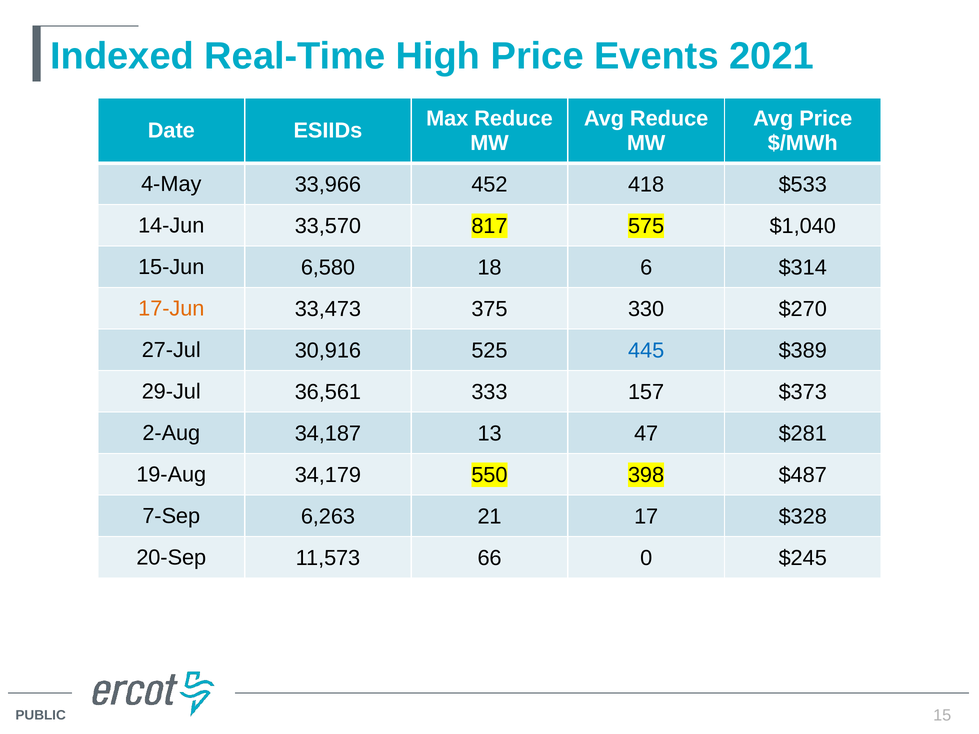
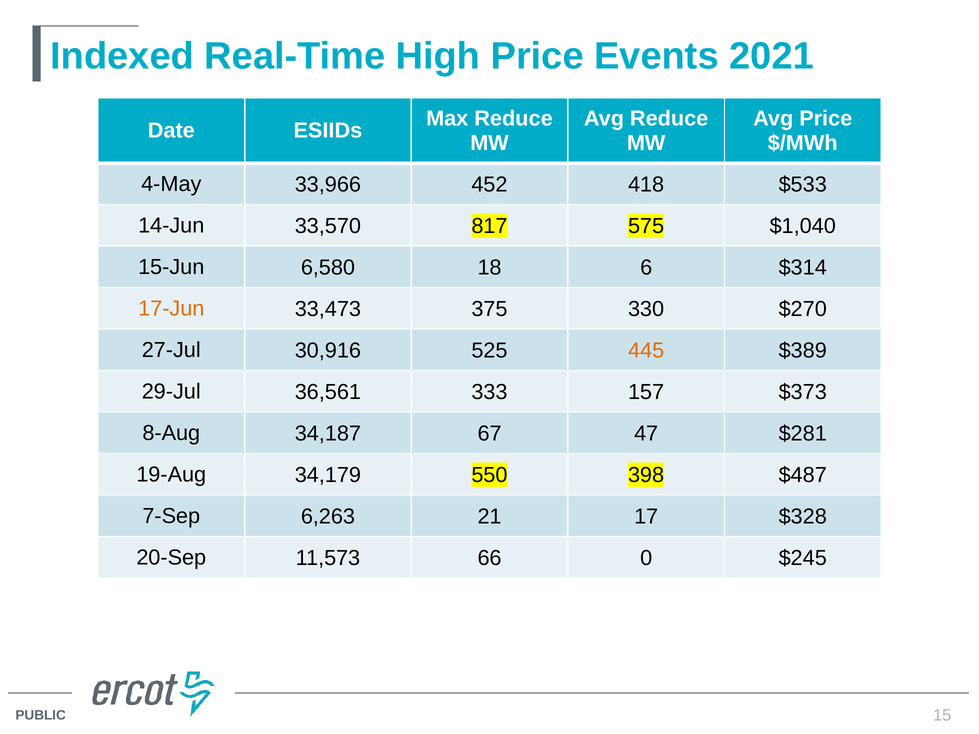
445 colour: blue -> orange (646, 351)
2-Aug: 2-Aug -> 8-Aug (171, 433)
13: 13 -> 67 (490, 434)
